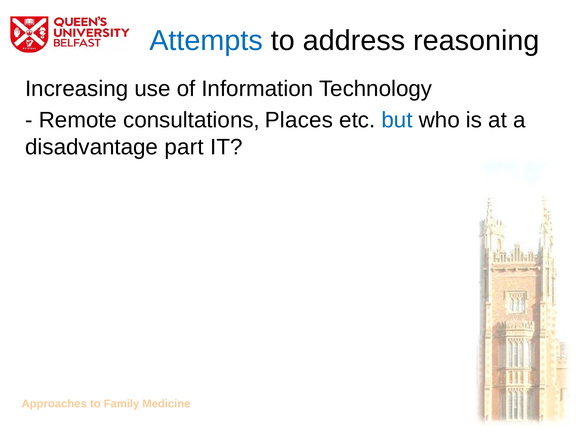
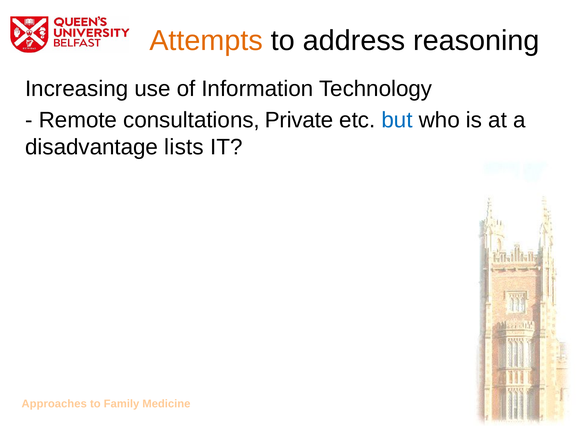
Attempts colour: blue -> orange (206, 41)
Places: Places -> Private (299, 120)
part: part -> lists (184, 147)
